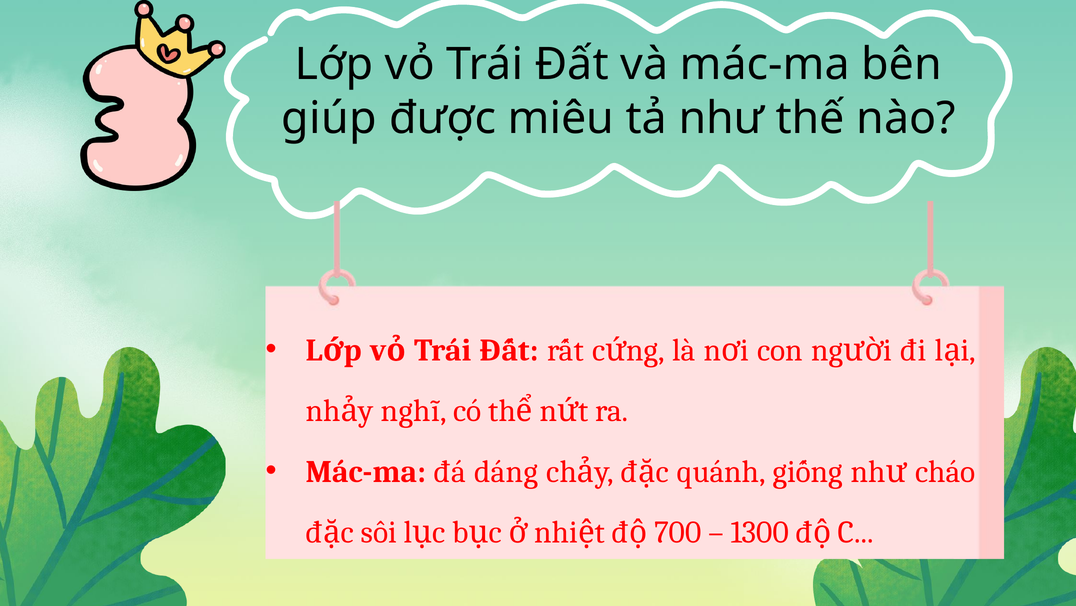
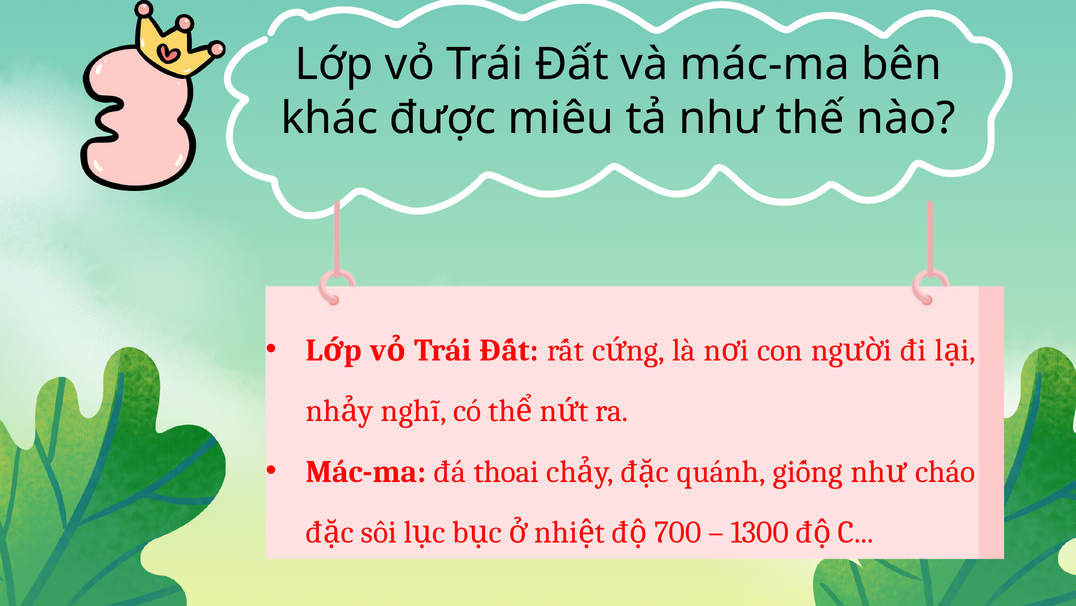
giúp: giúp -> khác (329, 118)
dáng: dáng -> thoai (506, 471)
